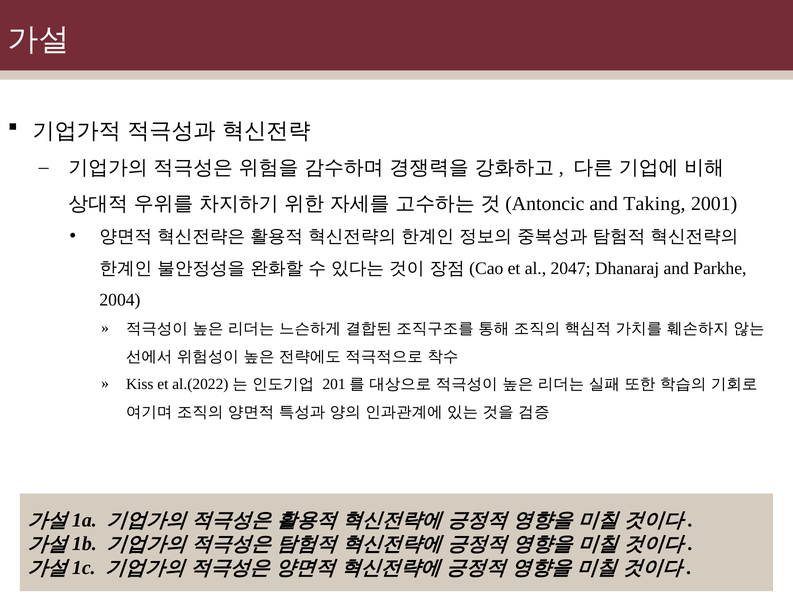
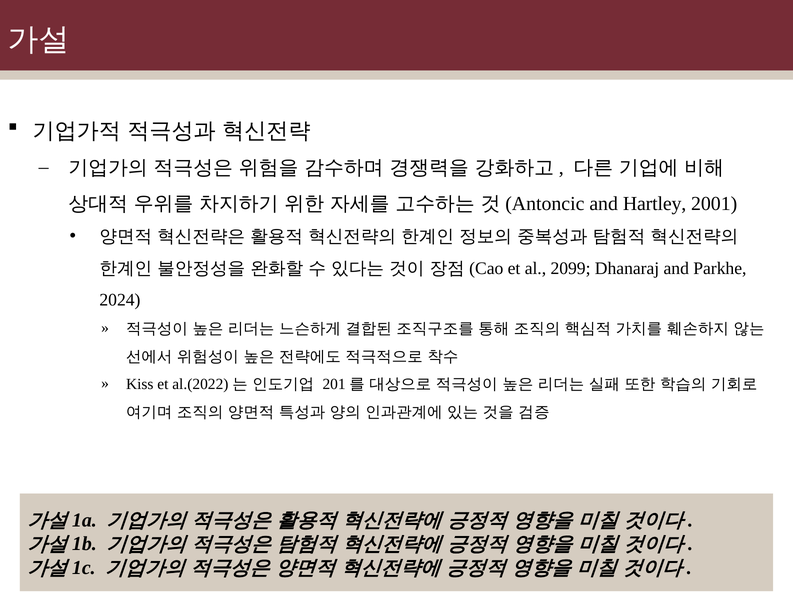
Taking: Taking -> Hartley (655, 204)
2047: 2047 -> 2099 (571, 268)
2004: 2004 -> 2024 (120, 300)
